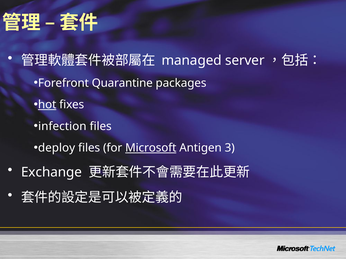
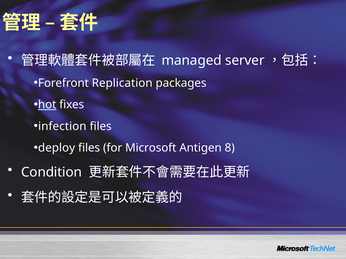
Quarantine: Quarantine -> Replication (122, 83)
Microsoft underline: present -> none (151, 148)
3: 3 -> 8 (230, 148)
Exchange: Exchange -> Condition (52, 172)
